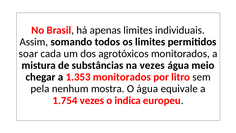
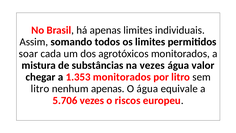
meio: meio -> valor (203, 65)
pela: pela -> litro (40, 89)
nenhum mostra: mostra -> apenas (108, 89)
1.754: 1.754 -> 5.706 (65, 100)
indica: indica -> riscos (128, 100)
